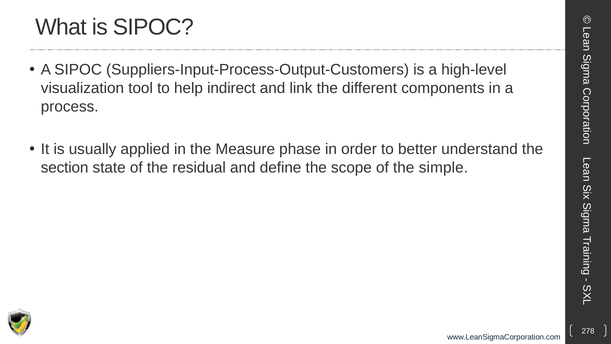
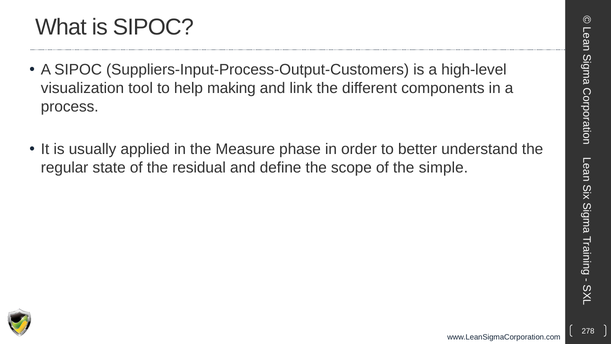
indirect: indirect -> making (231, 88)
section: section -> regular (65, 168)
